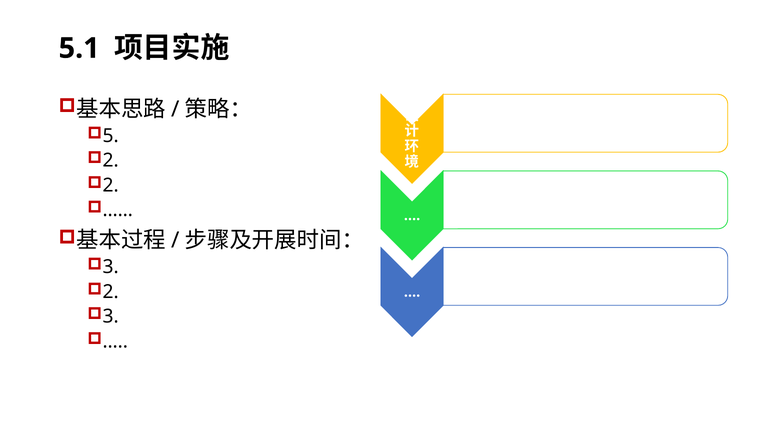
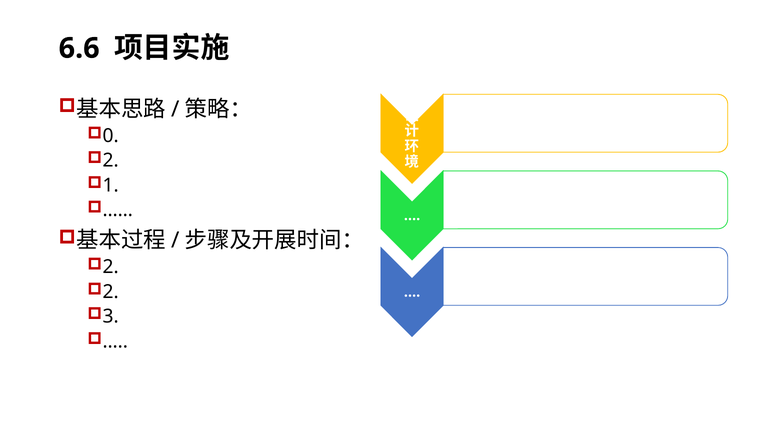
5.1: 5.1 -> 6.6 (79, 48)
5: 5 -> 0 (111, 136)
2: 2 -> 1 (111, 185)
3: 3 -> 2 (111, 267)
